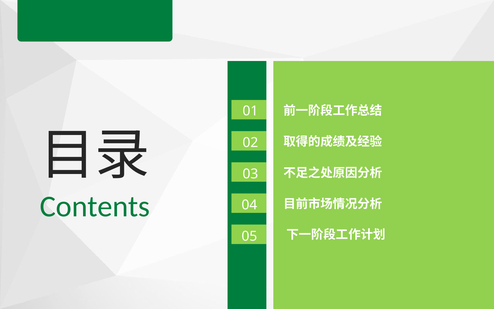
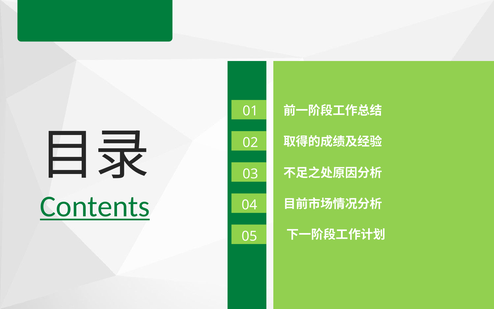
Contents underline: none -> present (95, 206)
